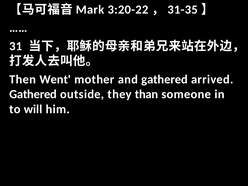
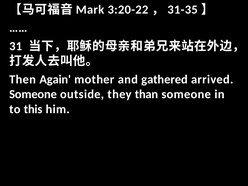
Went: Went -> Again (55, 79)
Gathered: Gathered -> Someone (33, 94)
will: will -> this (33, 109)
